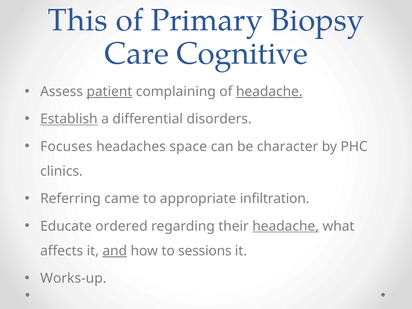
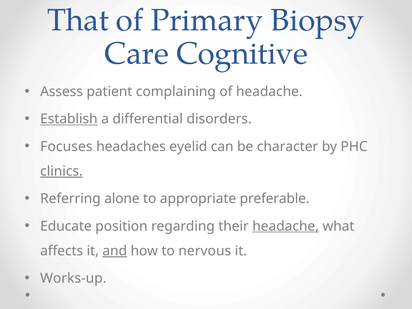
This: This -> That (78, 20)
patient underline: present -> none (109, 92)
headache underline: present -> none (269, 92)
space: space -> eyelid (188, 147)
clinics underline: none -> present (61, 171)
came: came -> alone (122, 199)
infiltration: infiltration -> preferable (275, 199)
ordered: ordered -> position (121, 226)
sessions: sessions -> nervous (205, 251)
